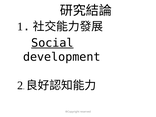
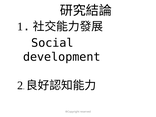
Social underline: present -> none (52, 43)
